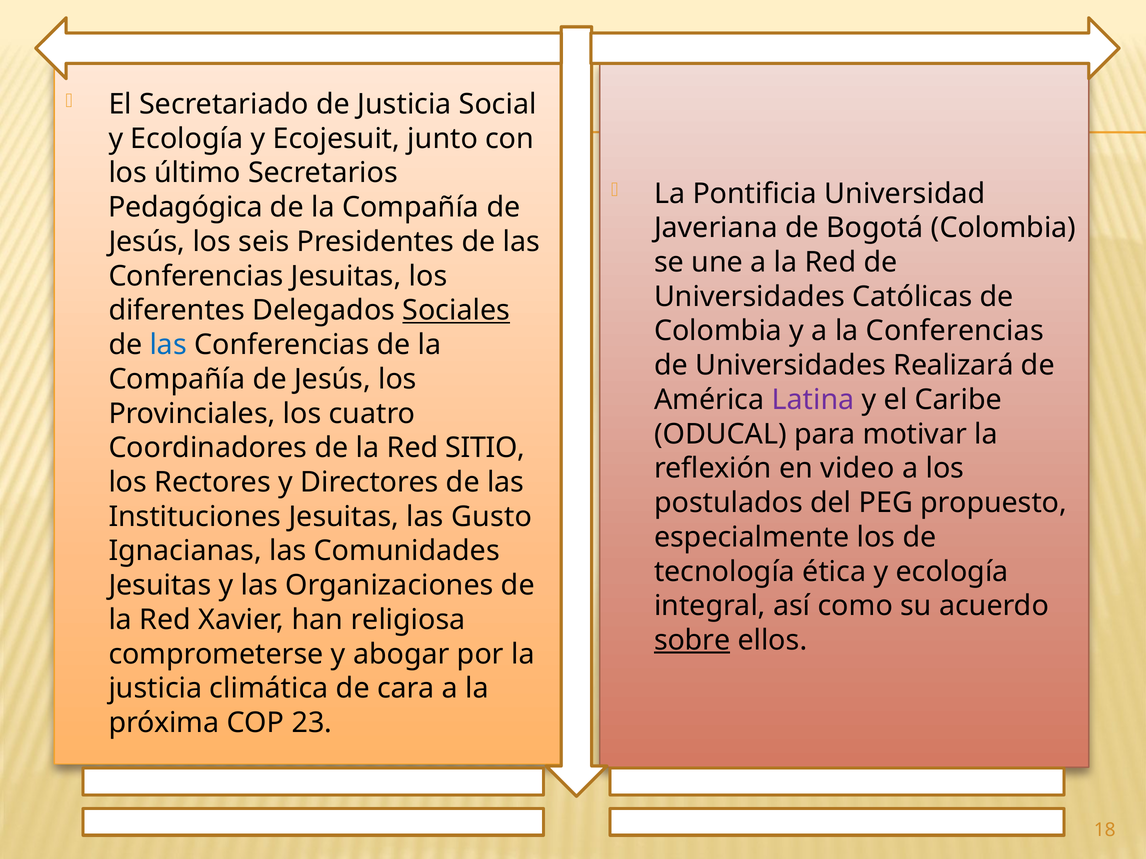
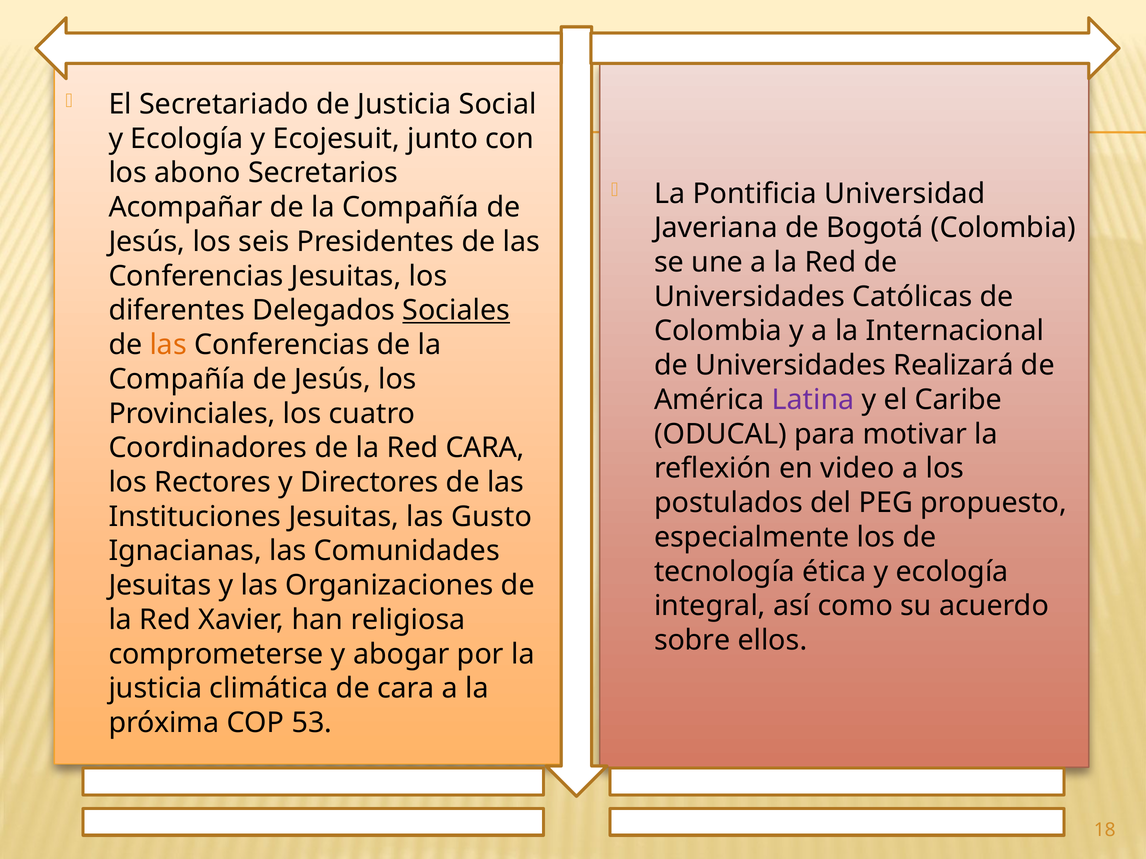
último: último -> abono (197, 173)
Pedagógica: Pedagógica -> Acompañar (186, 208)
la Conferencias: Conferencias -> Internacional (955, 331)
las colour: blue -> orange (168, 345)
Red SITIO: SITIO -> CARA (485, 448)
sobre underline: present -> none (692, 641)
23: 23 -> 53 (312, 723)
